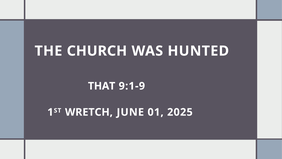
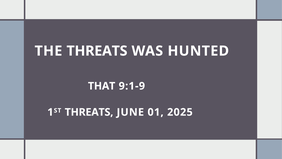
THE CHURCH: CHURCH -> THREATS (97, 51)
WRETCH: WRETCH -> THREATS (89, 112)
